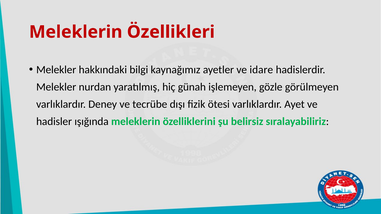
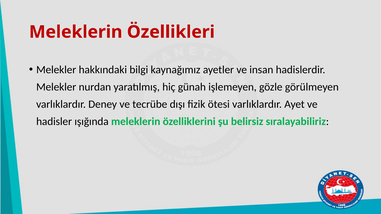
idare: idare -> insan (261, 70)
